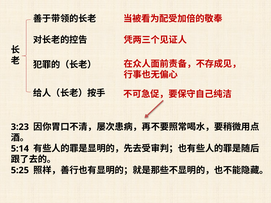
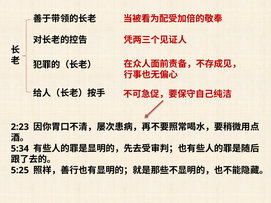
3:23: 3:23 -> 2:23 (20, 127)
5:14: 5:14 -> 5:34 (20, 149)
